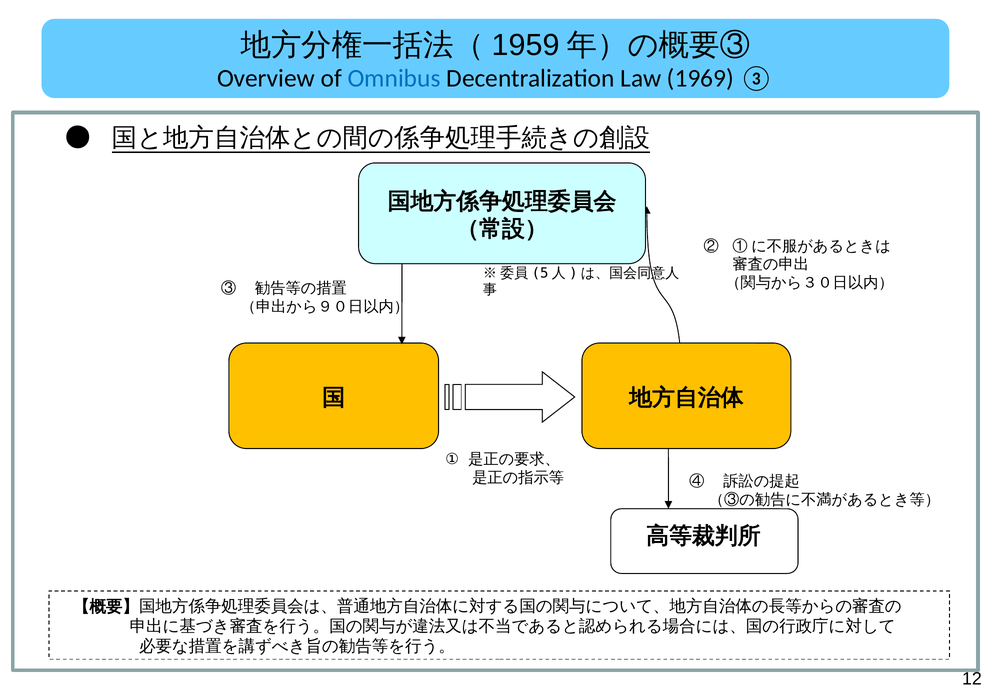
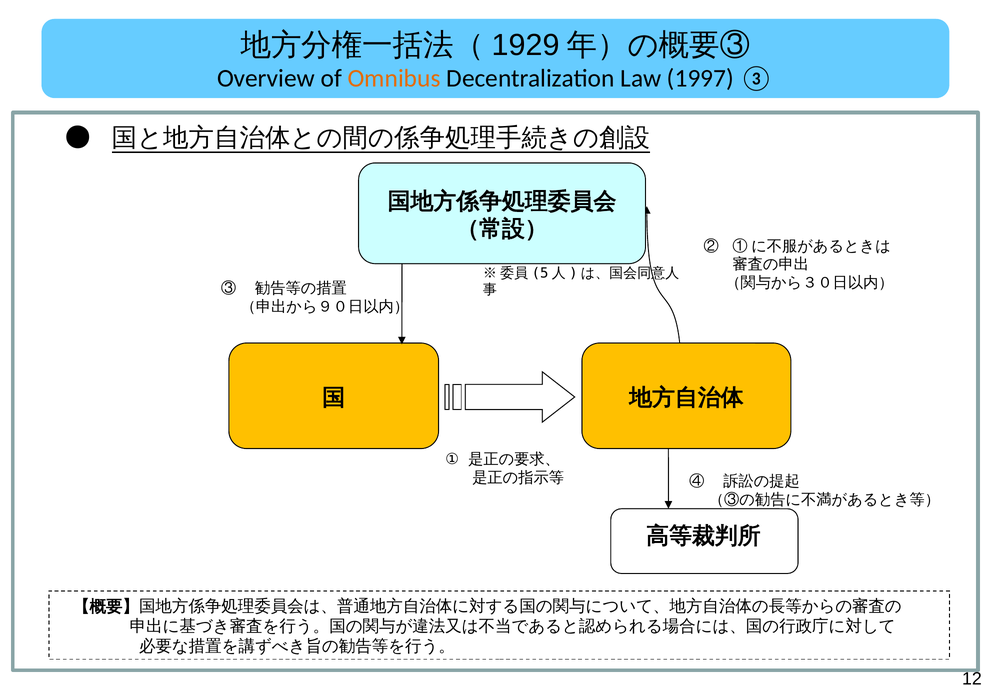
1959: 1959 -> 1929 (526, 45)
Omnibus colour: blue -> orange (394, 79)
1969: 1969 -> 1997 (700, 79)
